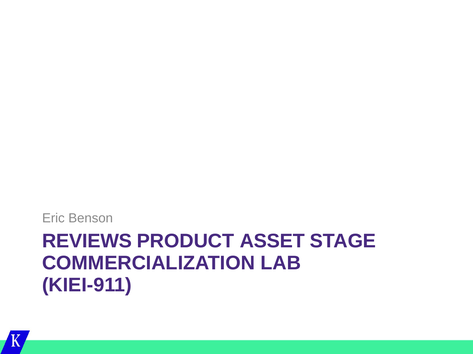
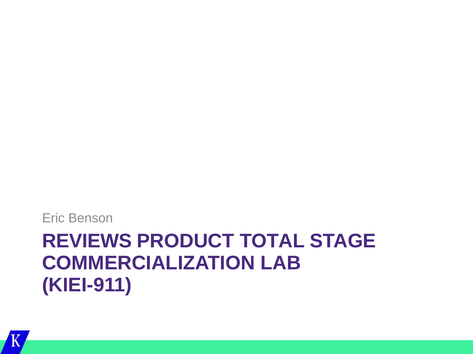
ASSET: ASSET -> TOTAL (272, 242)
